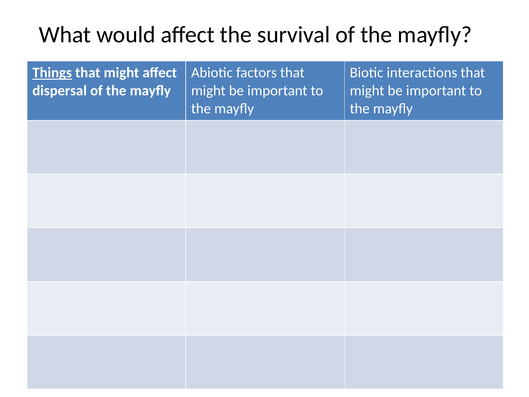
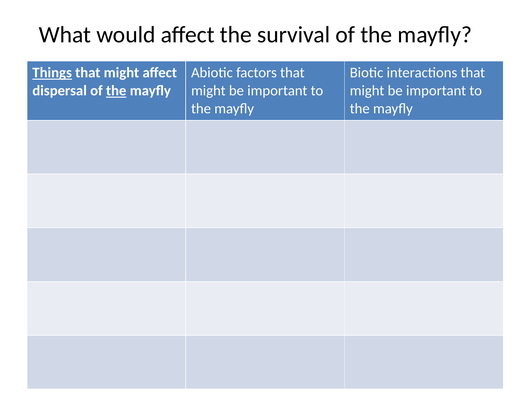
the underline: none -> present (116, 91)
